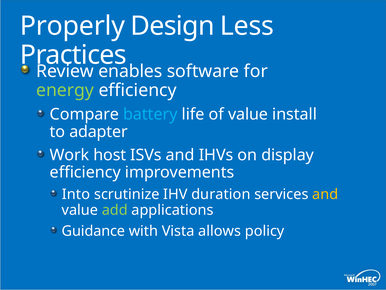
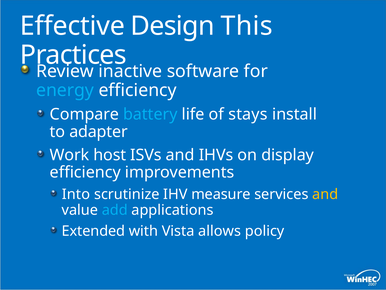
Properly: Properly -> Effective (72, 26)
Less: Less -> This (247, 26)
enables: enables -> inactive (130, 71)
energy colour: light green -> light blue (65, 90)
of value: value -> stays (248, 114)
duration: duration -> measure (221, 194)
add colour: light green -> light blue (115, 210)
Guidance: Guidance -> Extended (93, 231)
